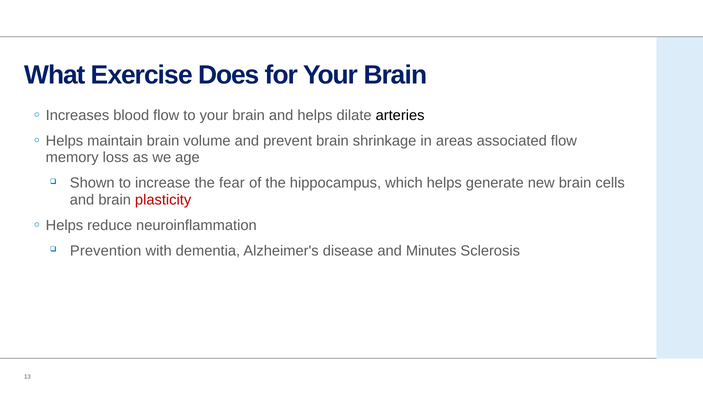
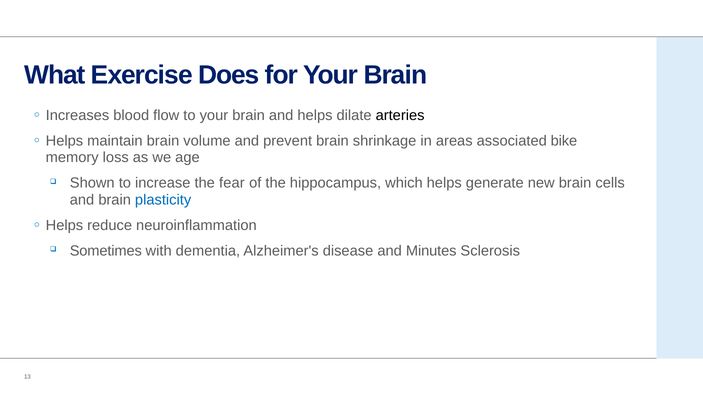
associated flow: flow -> bike (564, 141)
plasticity colour: red -> blue (163, 200)
Prevention: Prevention -> Sometimes (106, 251)
